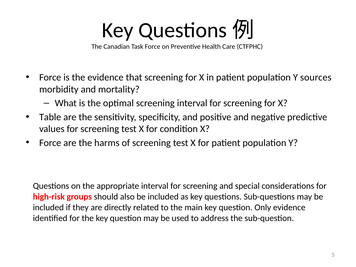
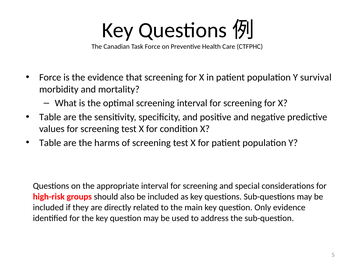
sources: sources -> survival (316, 77)
Force: Force -> Table (50, 143)
